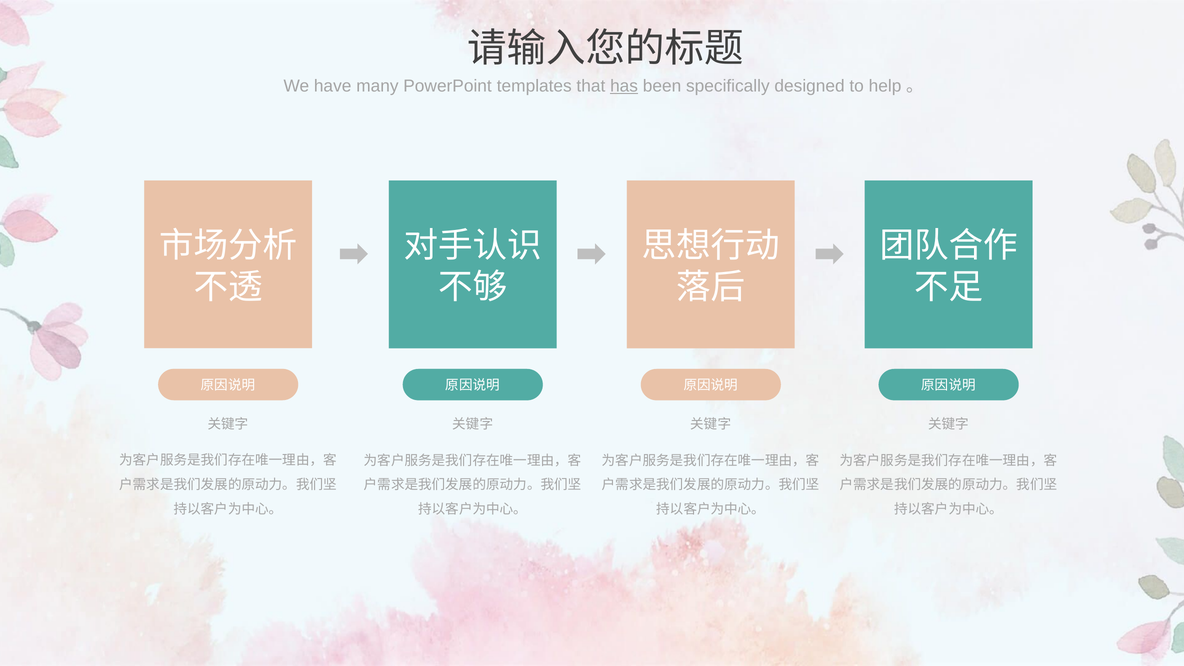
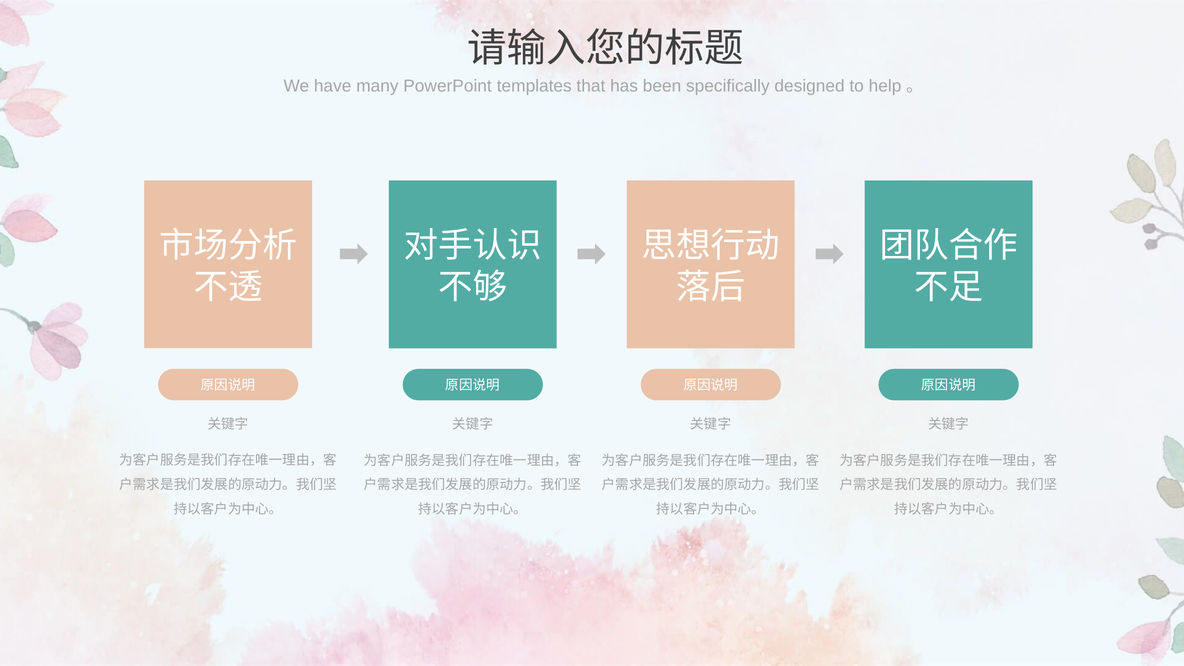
has underline: present -> none (624, 86)
